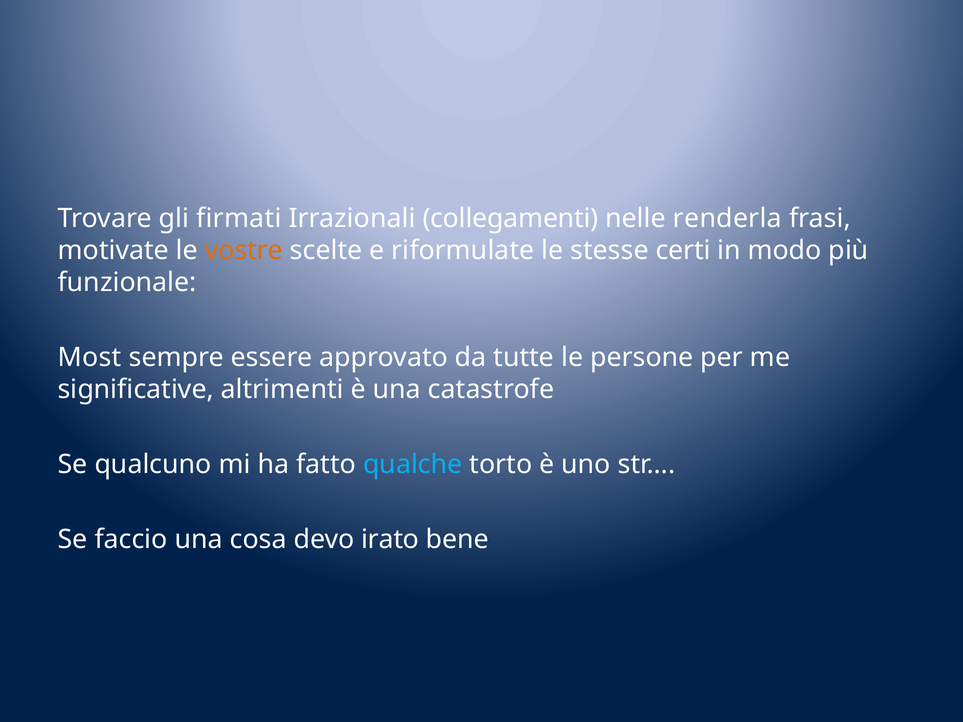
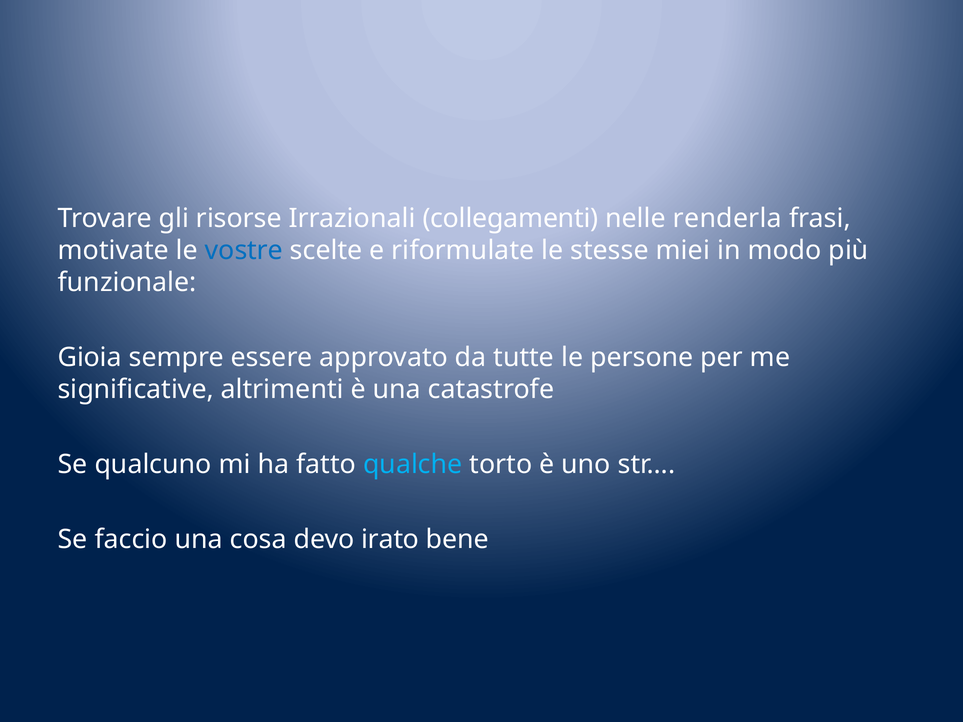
firmati: firmati -> risorse (239, 218)
vostre colour: orange -> blue (244, 250)
certi: certi -> miei (683, 250)
Most: Most -> Gioia (90, 357)
